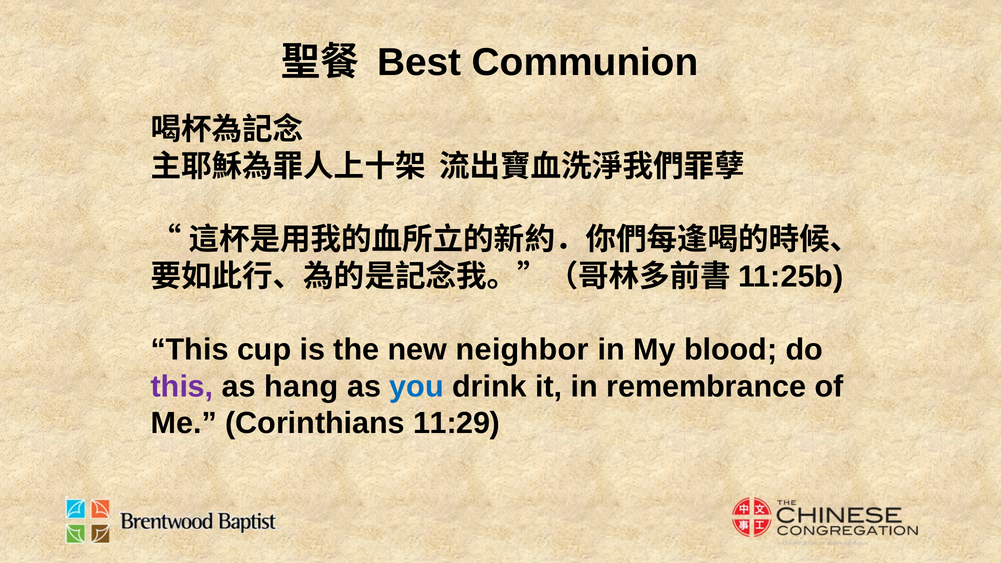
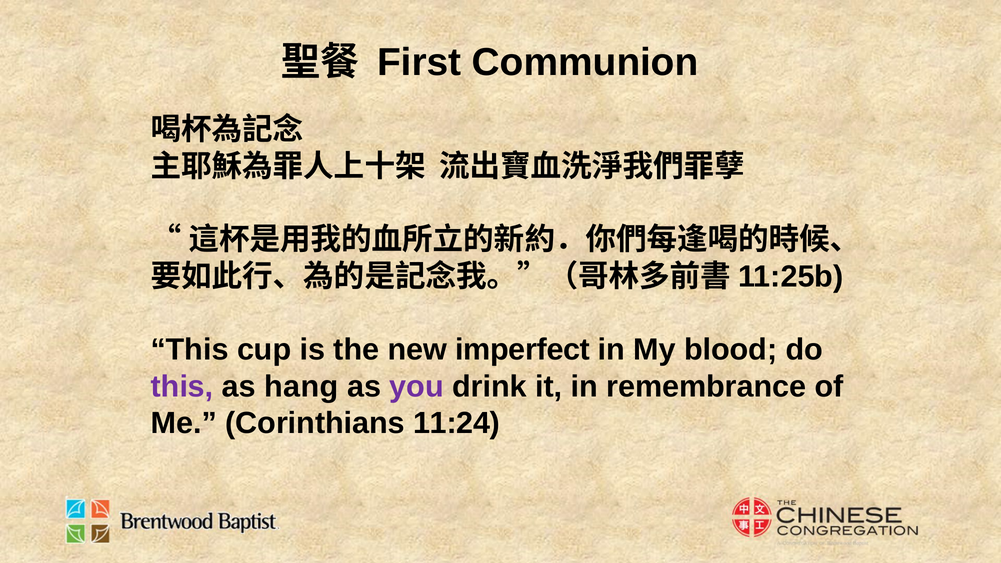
Best: Best -> First (419, 62)
neighbor: neighbor -> imperfect (523, 350)
you colour: blue -> purple (417, 387)
11:29: 11:29 -> 11:24 (457, 423)
